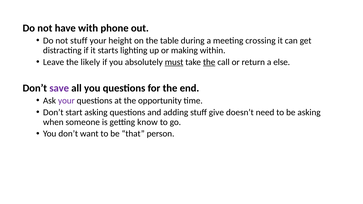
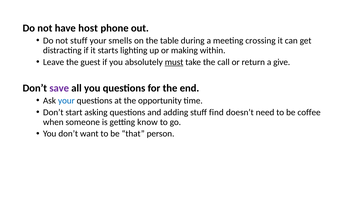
with: with -> host (88, 28)
height: height -> smells (120, 41)
likely: likely -> guest (90, 62)
the underline: present -> none (209, 62)
else: else -> give (282, 62)
your colour: purple -> blue (66, 101)
give: give -> find (216, 112)
be asking: asking -> coffee (309, 112)
